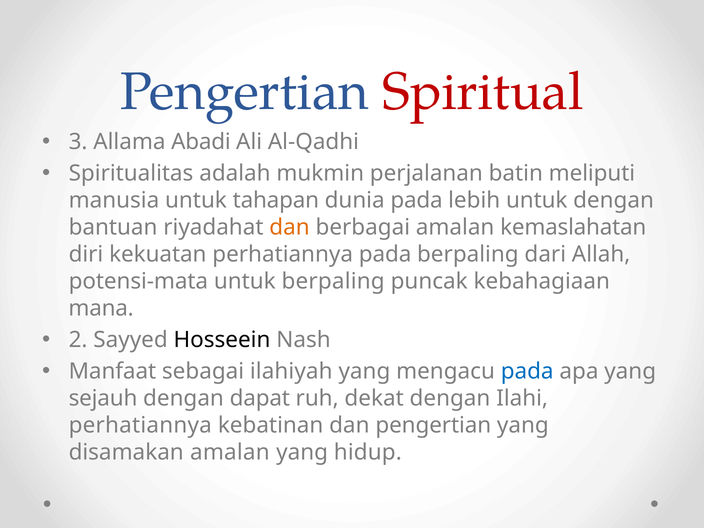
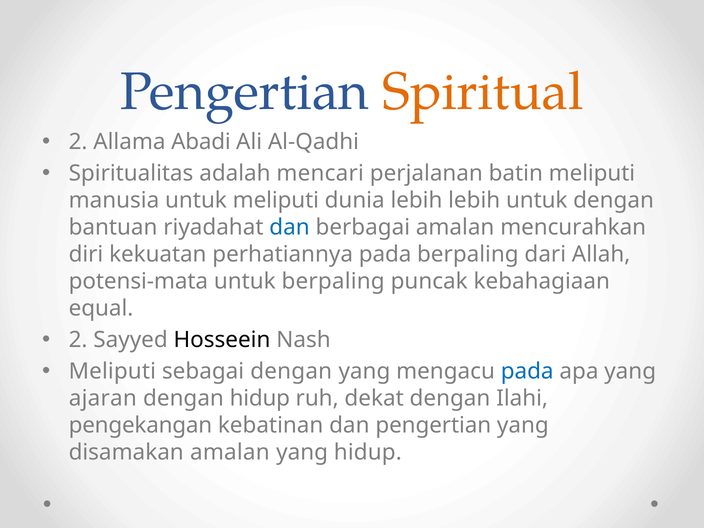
Spiritual colour: red -> orange (483, 92)
3: 3 -> 2 (78, 142)
mukmin: mukmin -> mencari (320, 173)
untuk tahapan: tahapan -> meliputi (276, 200)
dunia pada: pada -> lebih (416, 200)
dan colour: orange -> blue (290, 227)
kemaslahatan: kemaslahatan -> mencurahkan (573, 227)
mana: mana -> equal (101, 308)
Manfaat: Manfaat -> Meliputi (112, 372)
sebagai ilahiyah: ilahiyah -> dengan (291, 372)
sejauh: sejauh -> ajaran (103, 399)
dengan dapat: dapat -> hidup (260, 399)
perhatiannya: perhatiannya -> pengekangan (140, 426)
